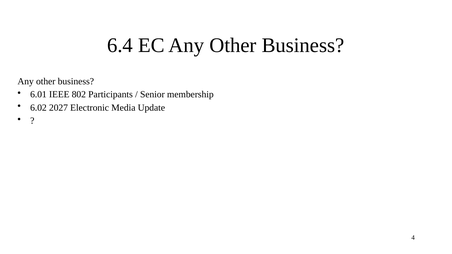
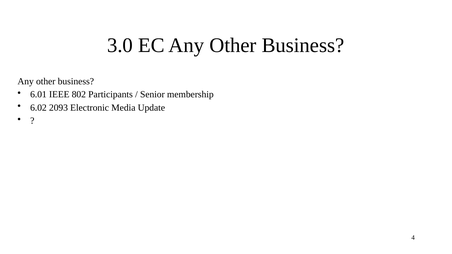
6.4: 6.4 -> 3.0 (120, 45)
2027: 2027 -> 2093 (58, 108)
